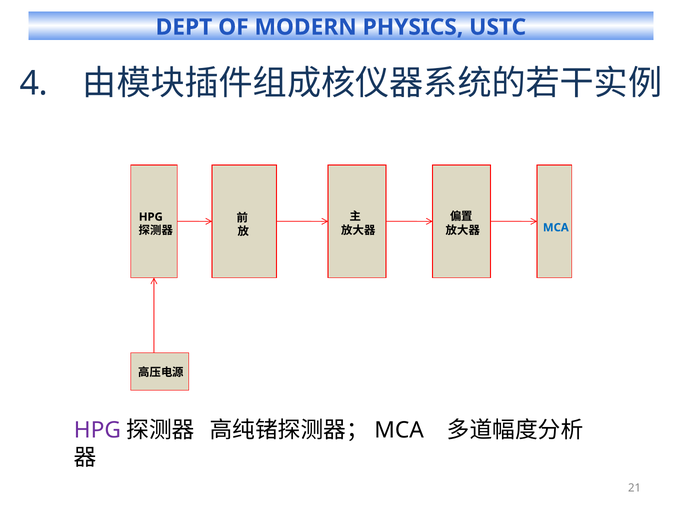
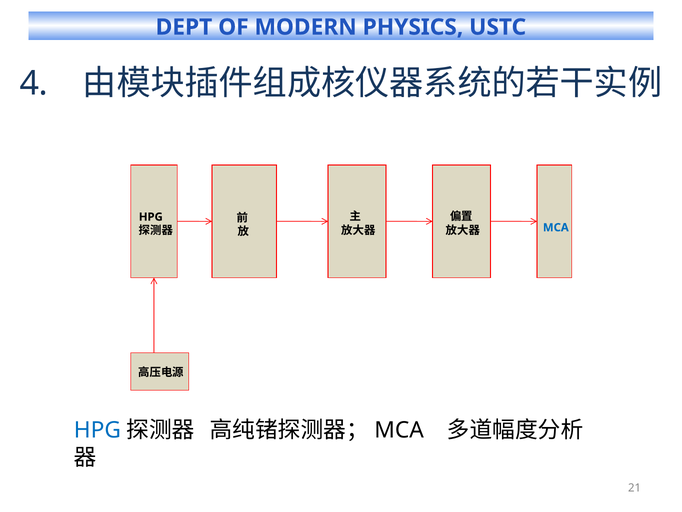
HPG colour: purple -> blue (97, 430)
